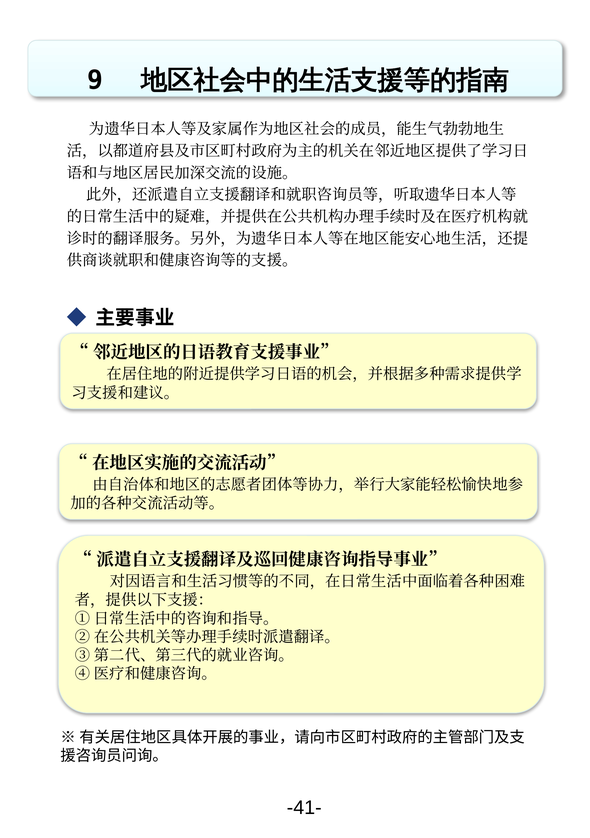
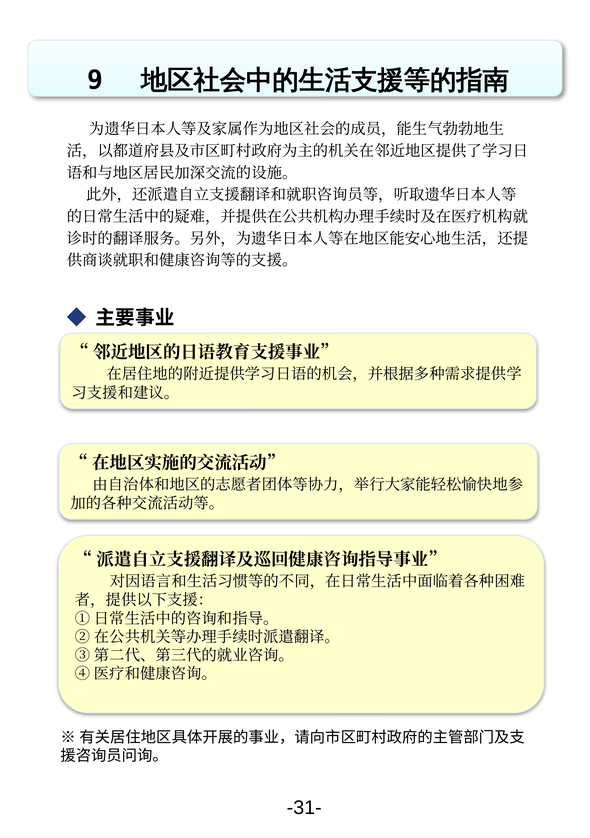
-41-: -41- -> -31- (304, 808)
